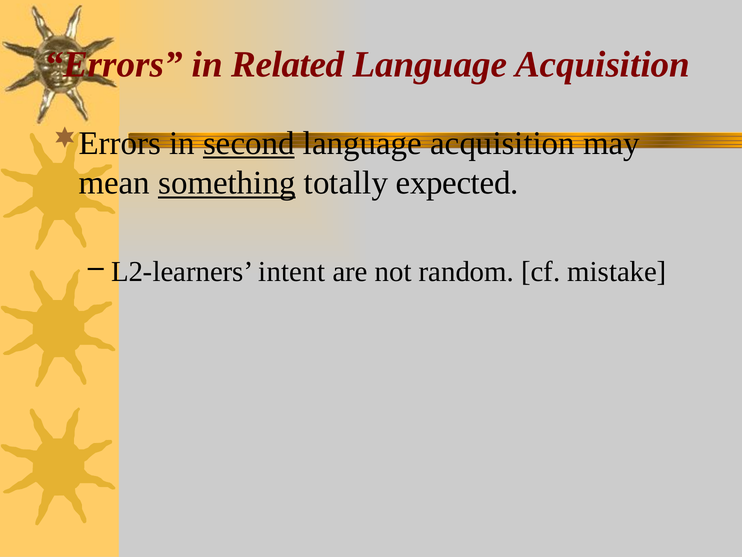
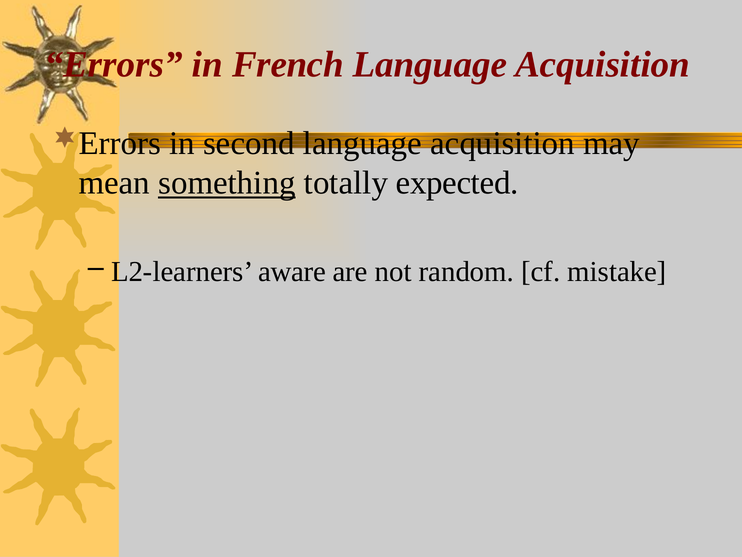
Related: Related -> French (288, 64)
second underline: present -> none (249, 143)
intent: intent -> aware (292, 272)
